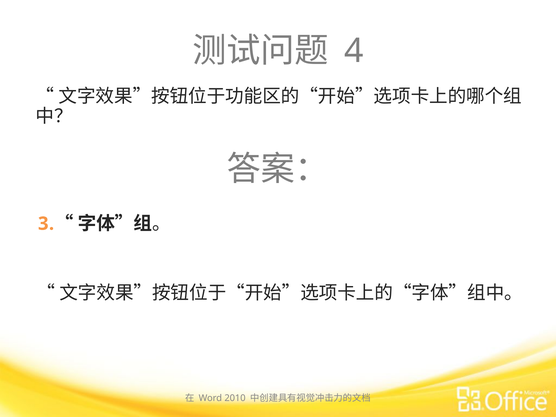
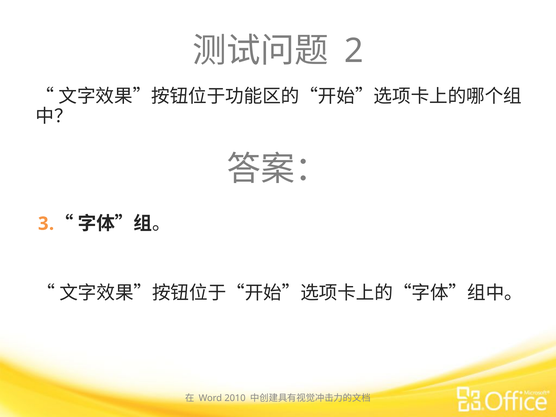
4: 4 -> 2 (354, 51)
